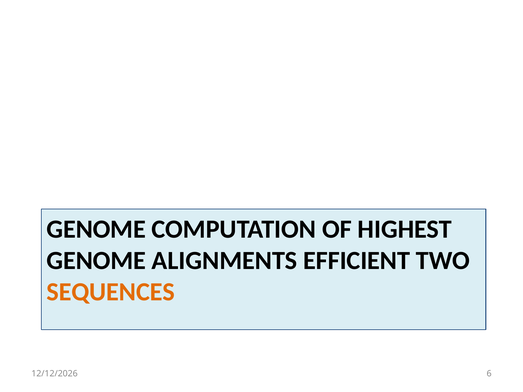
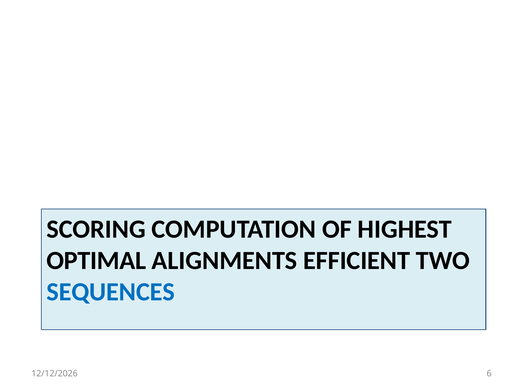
GENOME: GENOME -> SCORING (96, 229)
GENOME: GENOME -> OPTIMAL (96, 261)
SEQUENCES colour: orange -> blue (111, 292)
